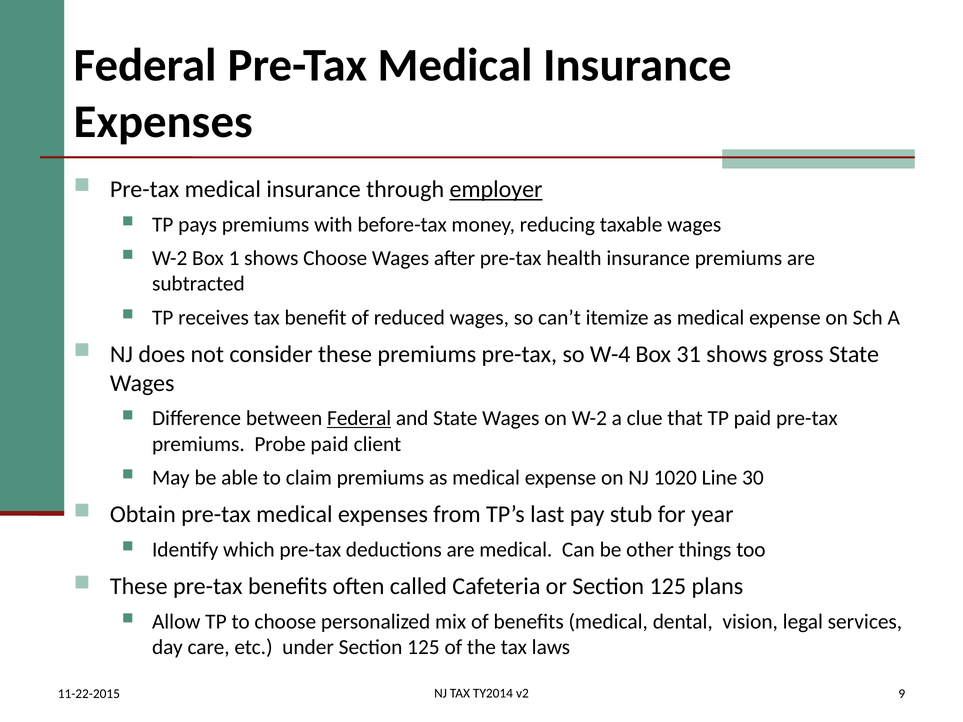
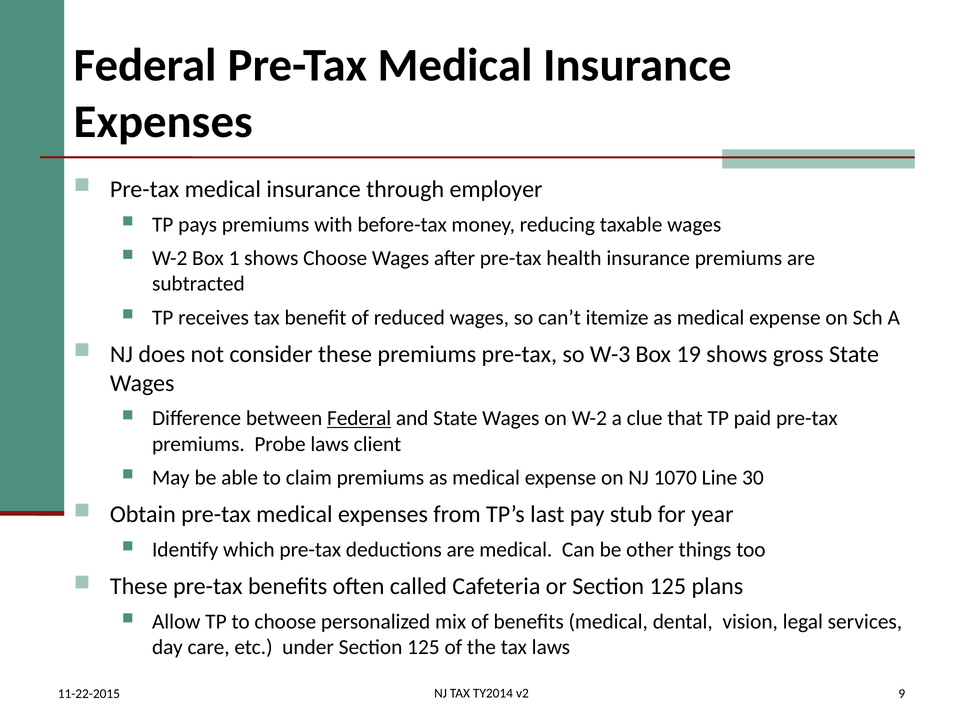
employer underline: present -> none (496, 189)
W-4: W-4 -> W-3 (610, 355)
31: 31 -> 19 (689, 355)
Probe paid: paid -> laws (330, 444)
1020: 1020 -> 1070 (675, 478)
